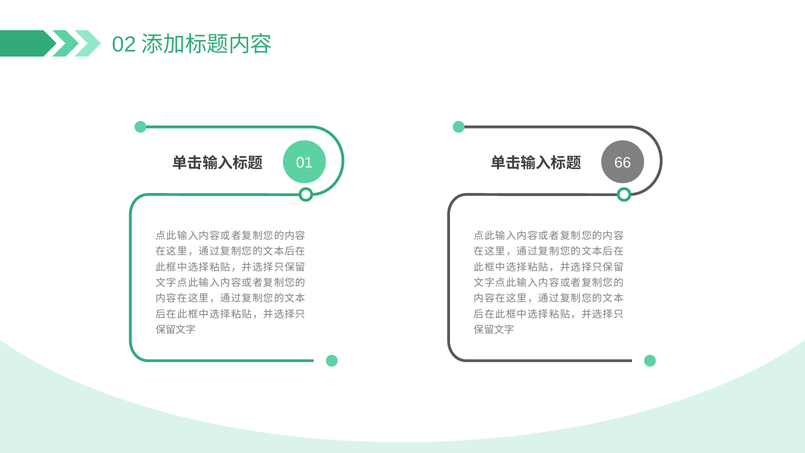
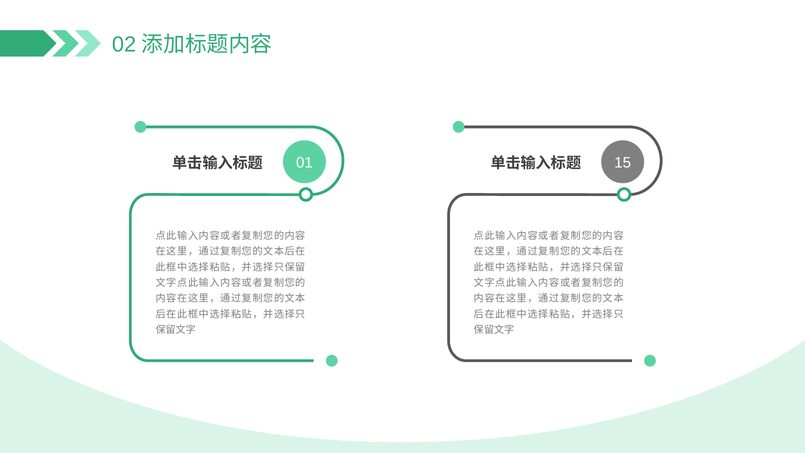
66: 66 -> 15 (623, 163)
